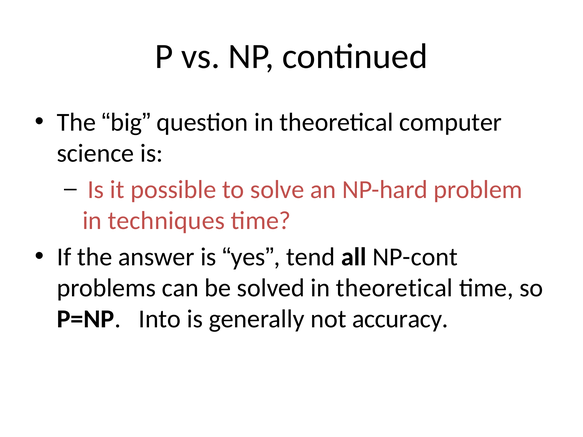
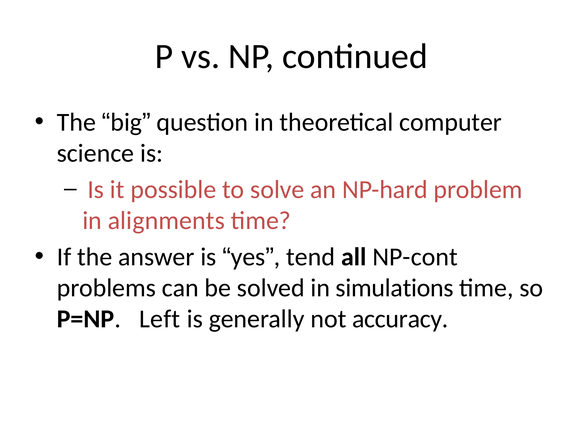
techniques: techniques -> alignments (166, 221)
solved in theoretical: theoretical -> simulations (395, 288)
Into: Into -> Left (160, 319)
